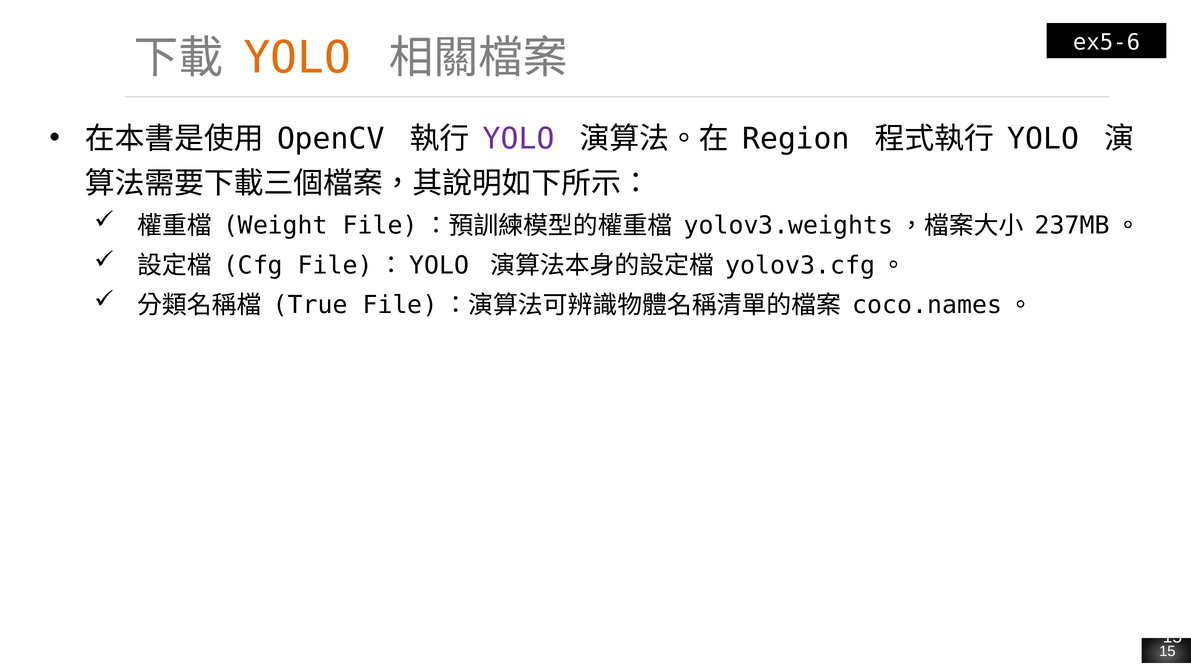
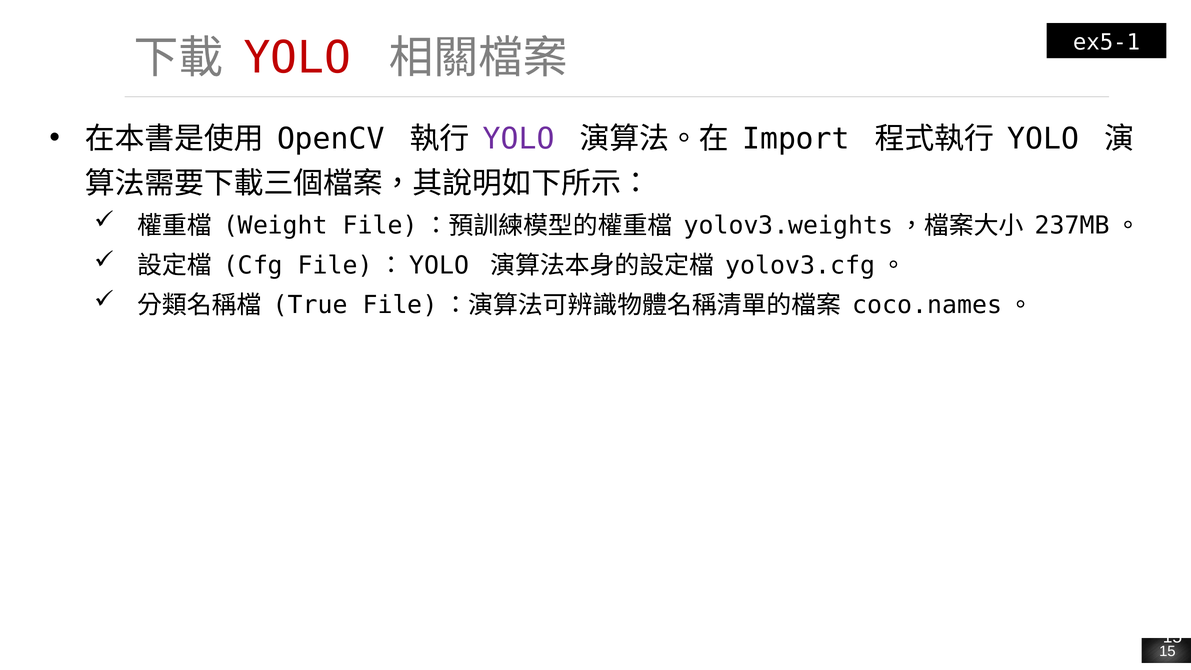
ex5-6: ex5-6 -> ex5-1 (1107, 42)
YOLO colour: orange -> red (297, 58)
Region: Region -> Import (796, 139)
